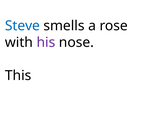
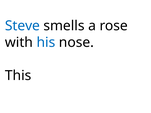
his colour: purple -> blue (46, 42)
